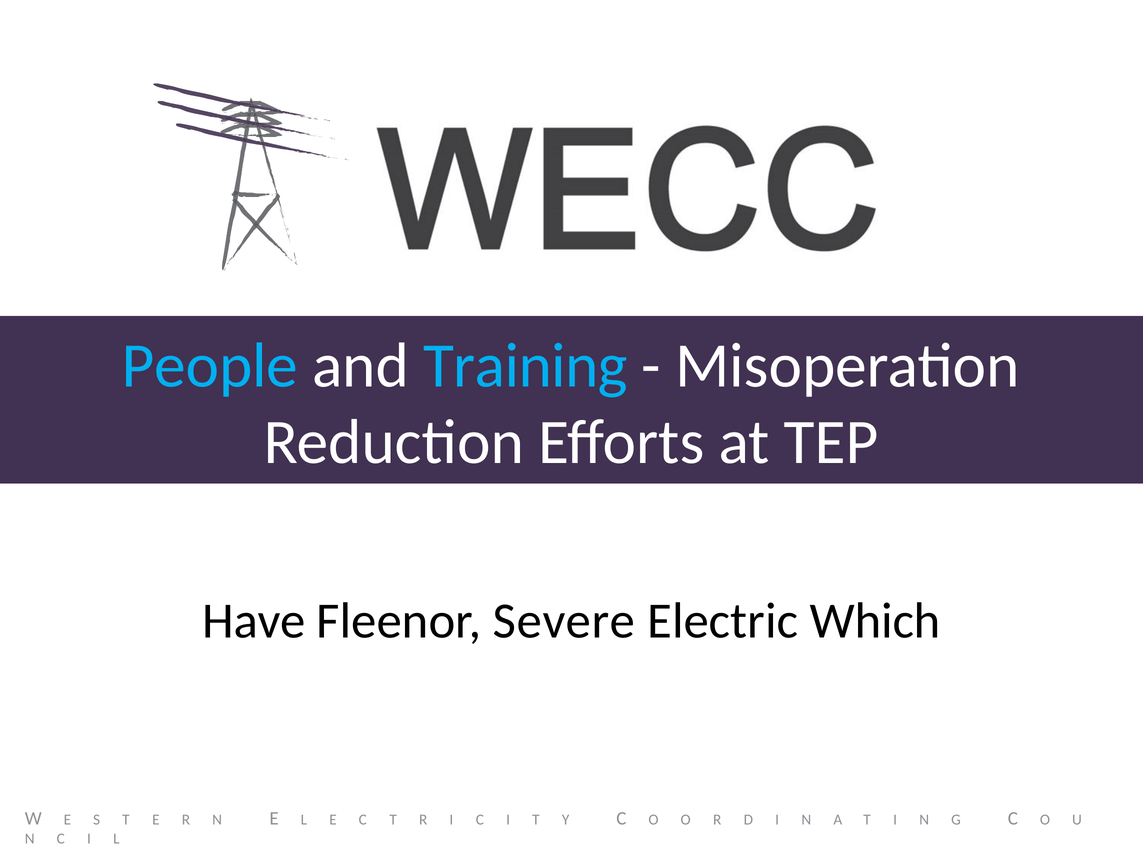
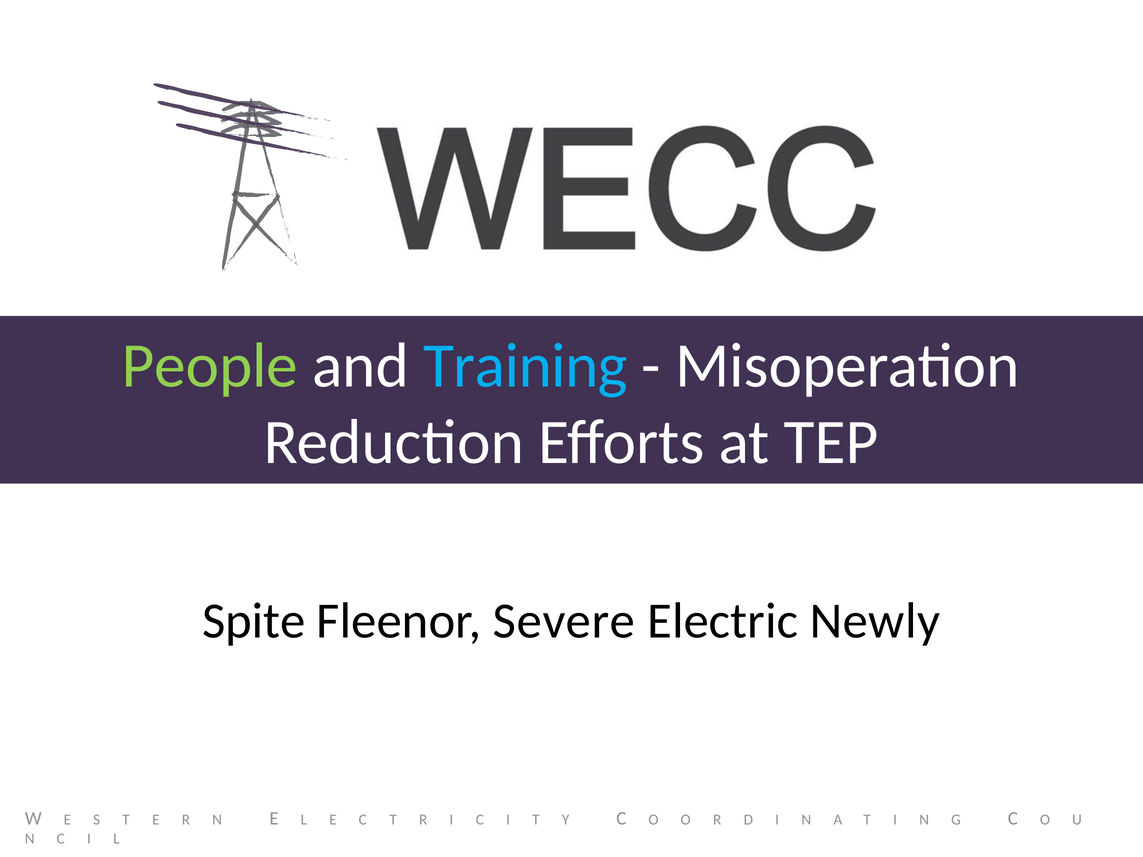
People colour: light blue -> light green (210, 366)
Have: Have -> Spite (254, 621)
Which: Which -> Newly (875, 621)
